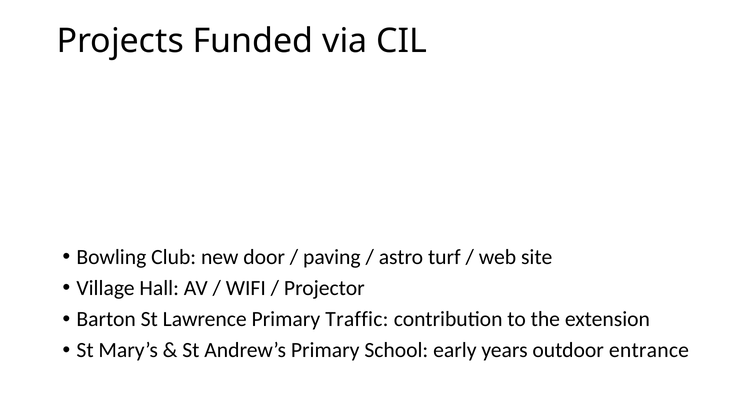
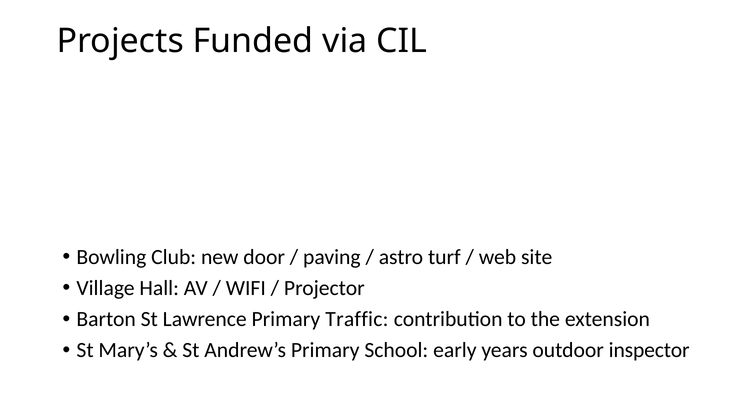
entrance: entrance -> inspector (649, 351)
